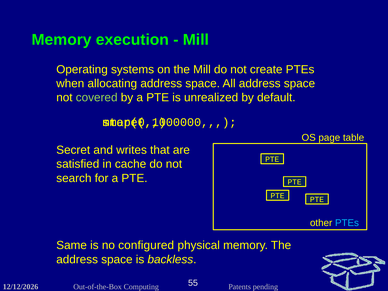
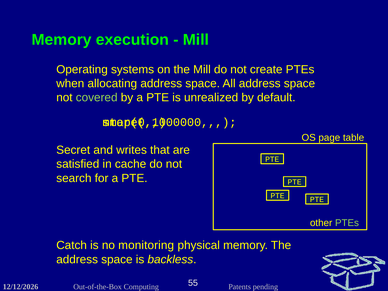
PTEs colour: light blue -> light green (347, 223)
Same: Same -> Catch (72, 245)
configured: configured -> monitoring (146, 245)
